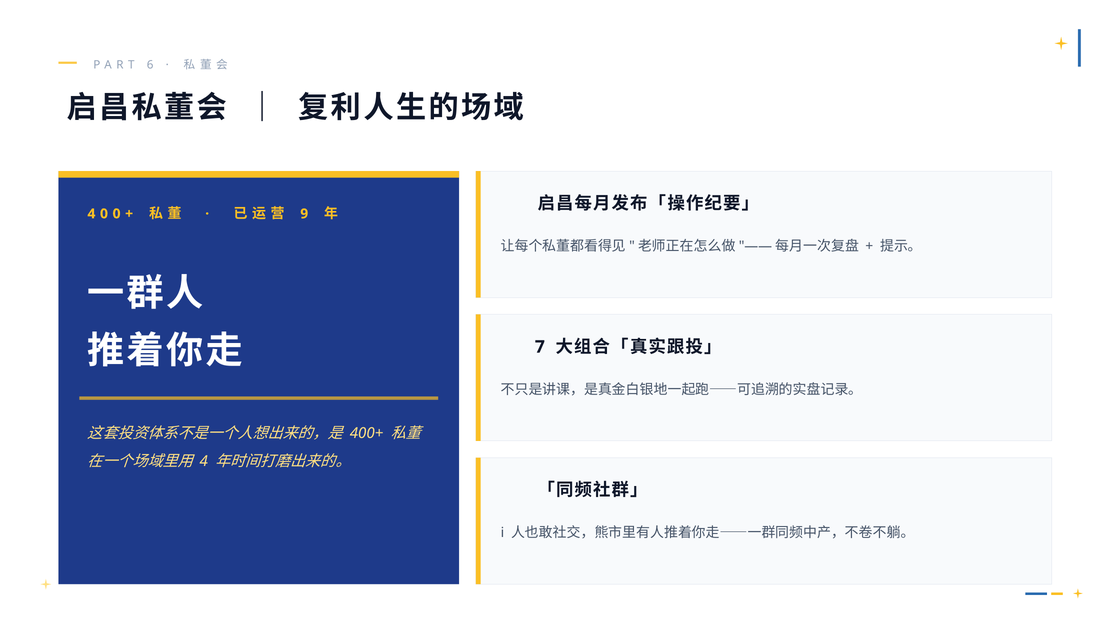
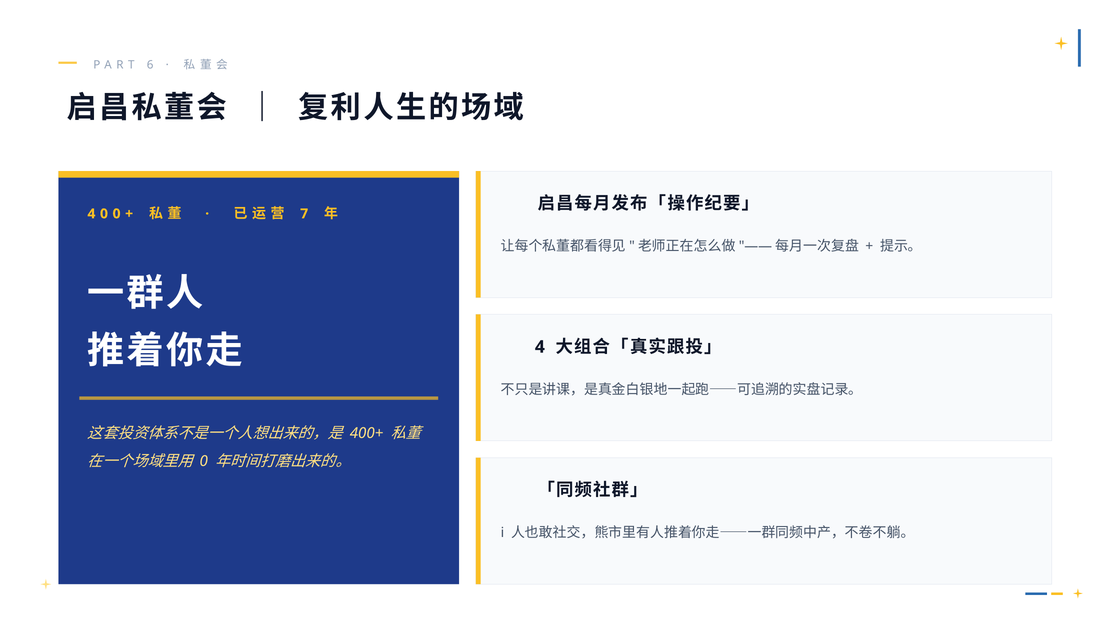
9: 9 -> 7 (304, 214)
7: 7 -> 4 (540, 347)
4: 4 -> 0 (204, 461)
